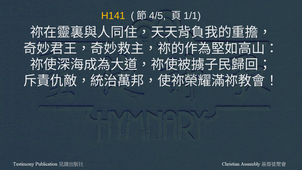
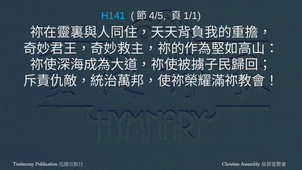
H141 colour: yellow -> light blue (113, 16)
